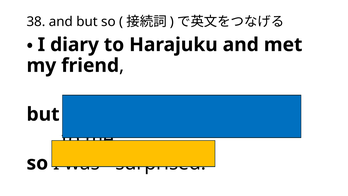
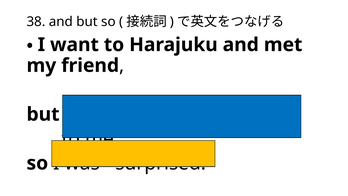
diary: diary -> want (74, 45)
